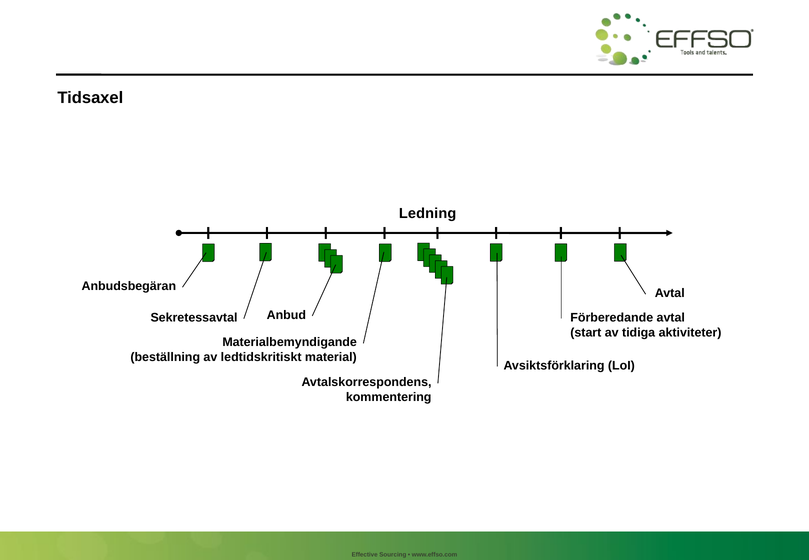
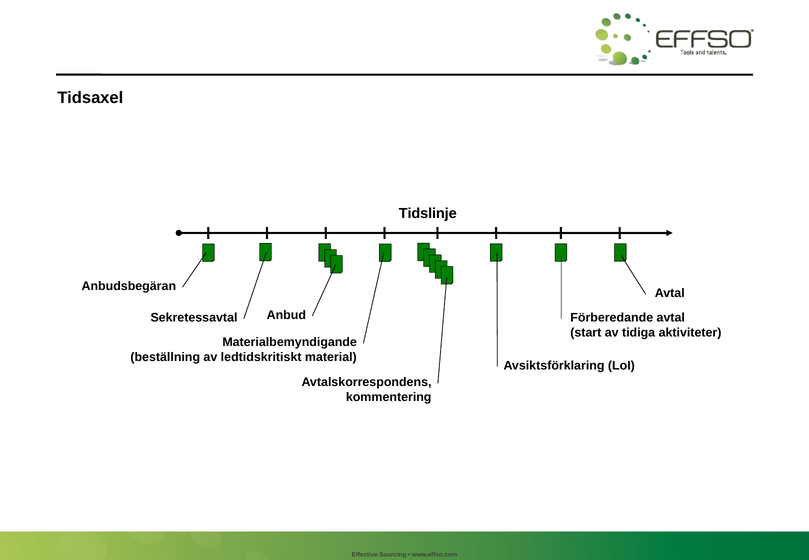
Ledning: Ledning -> Tidslinje (428, 214)
